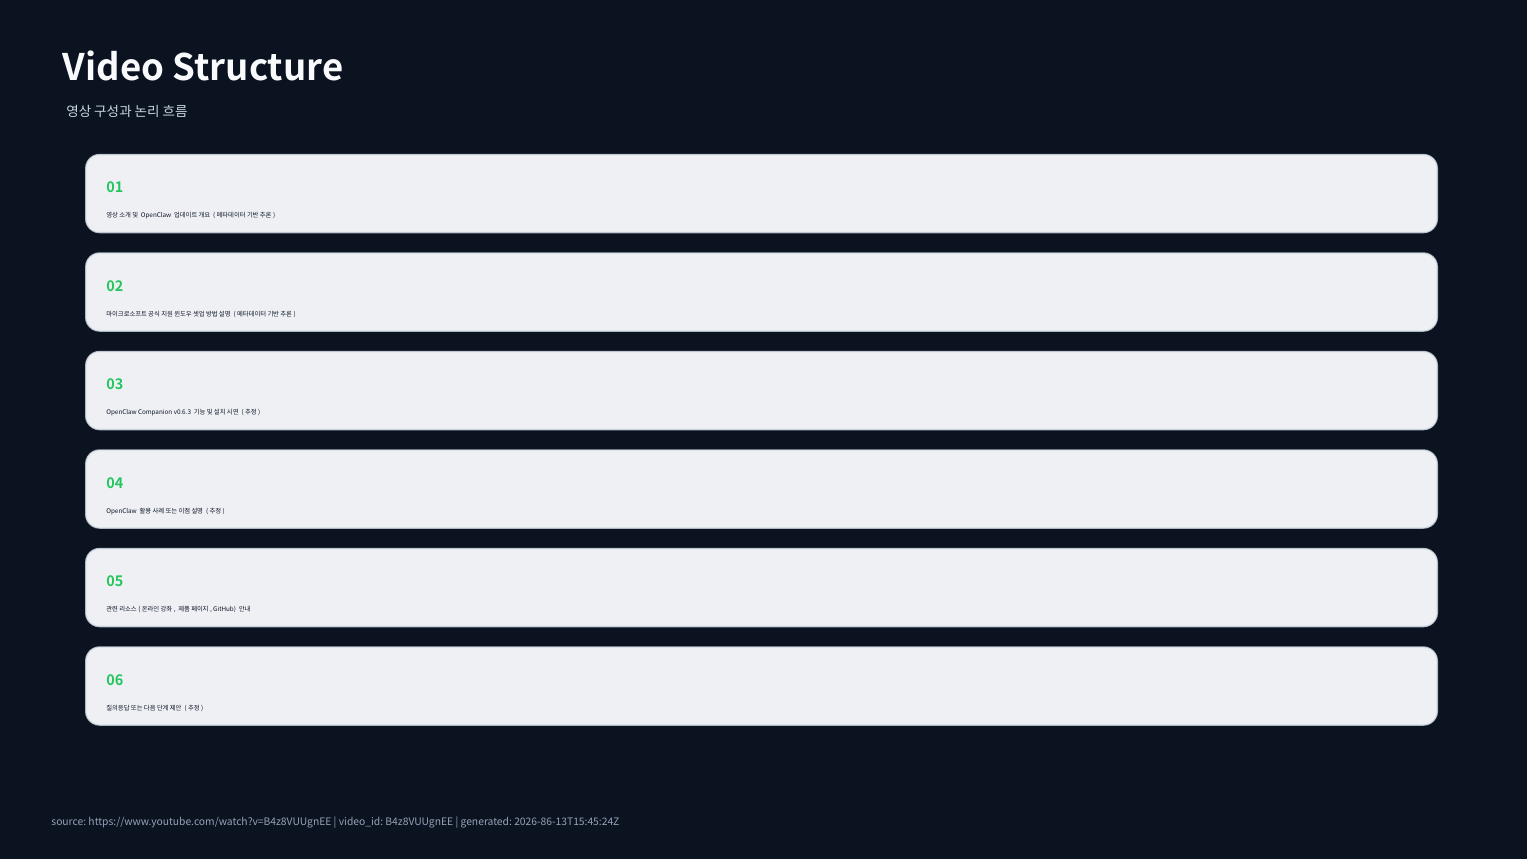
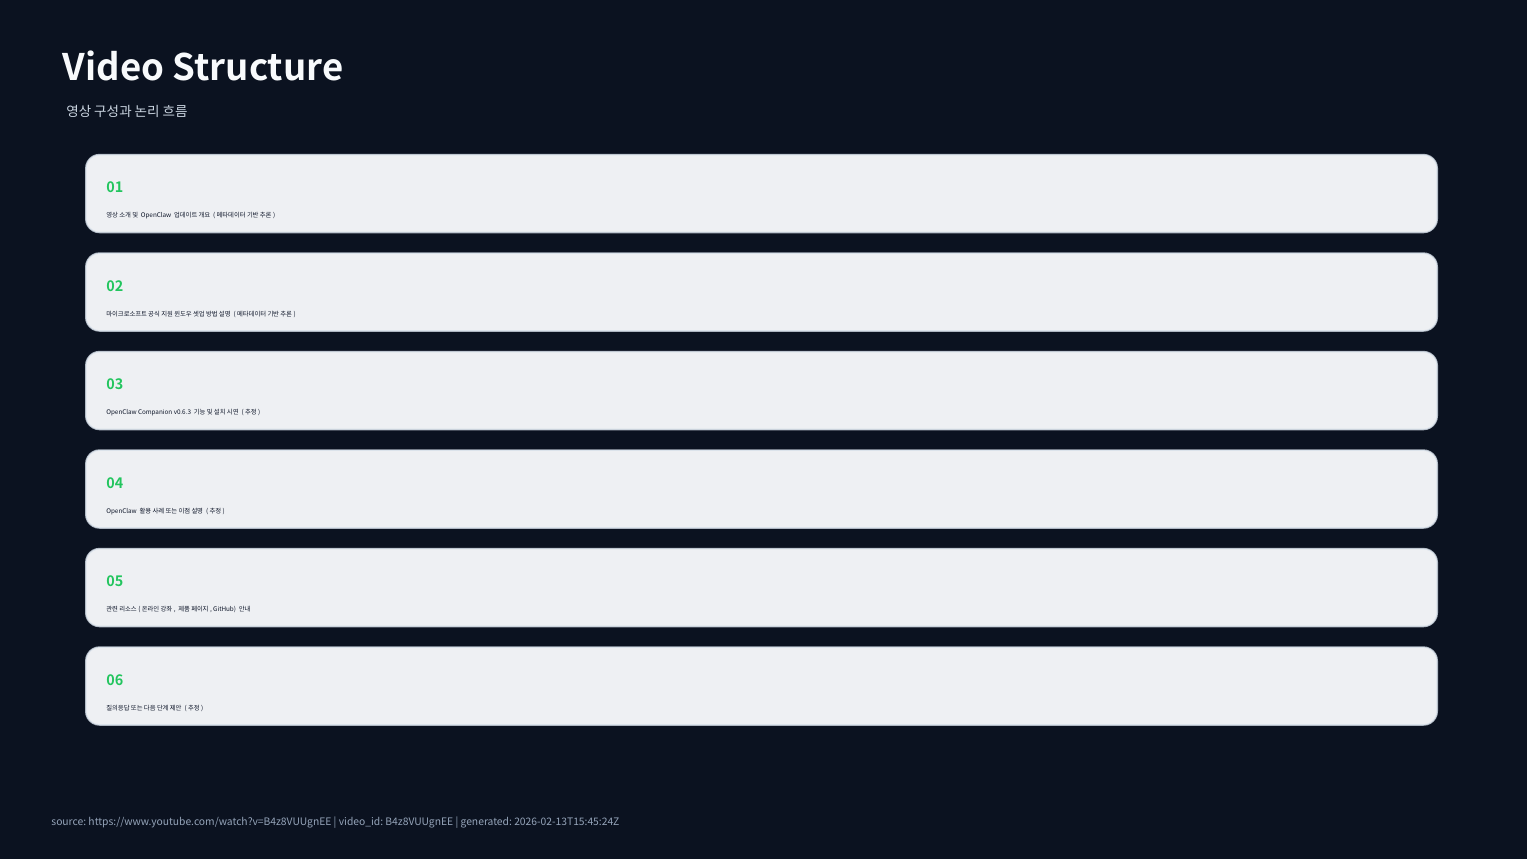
2026-86-13T15:45:24Z: 2026-86-13T15:45:24Z -> 2026-02-13T15:45:24Z (567, 822)
